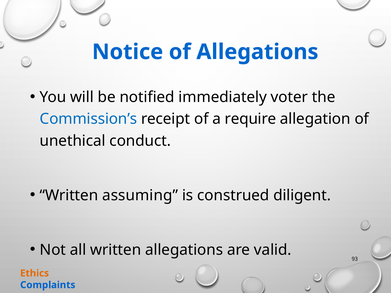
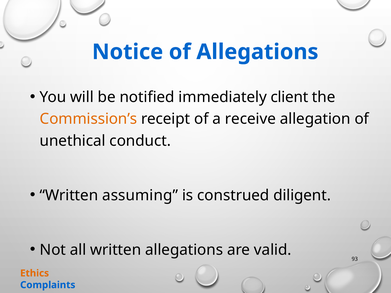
voter: voter -> client (289, 97)
Commission’s colour: blue -> orange (88, 119)
require: require -> receive (250, 119)
